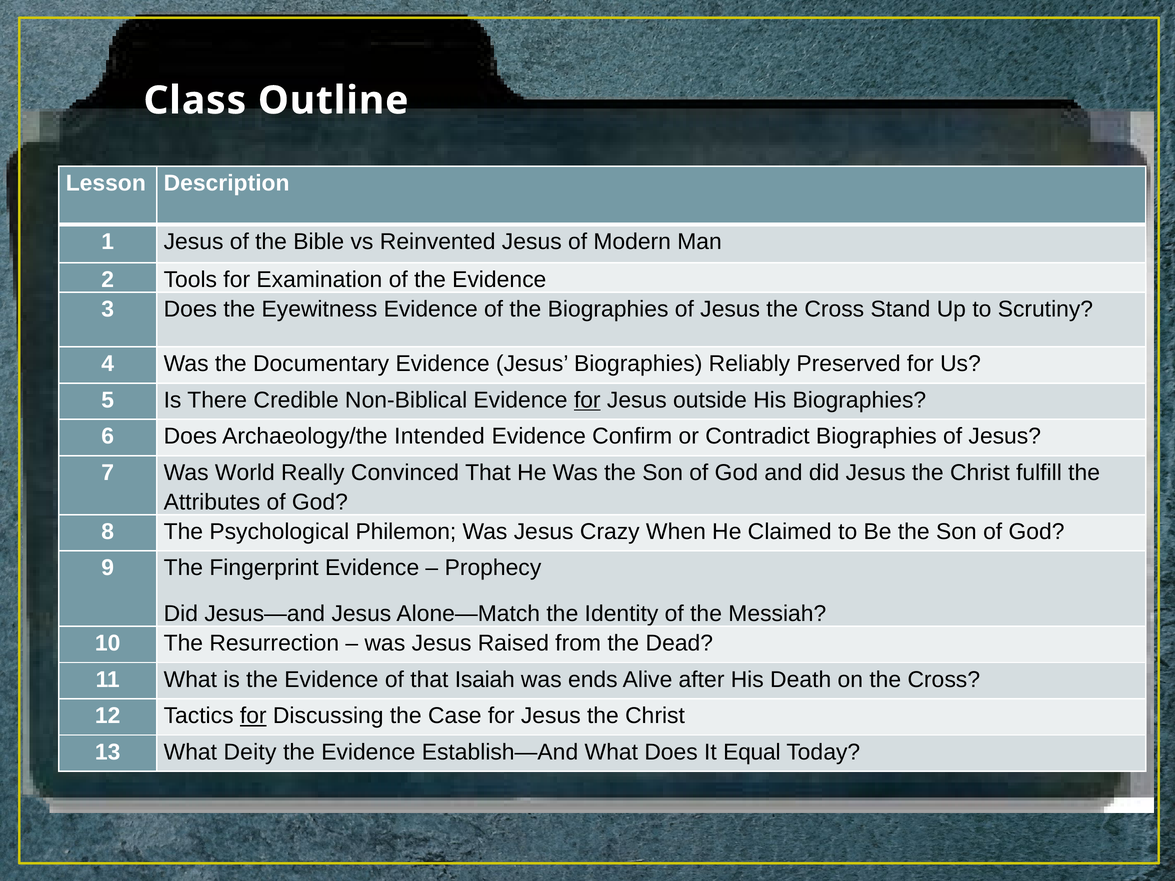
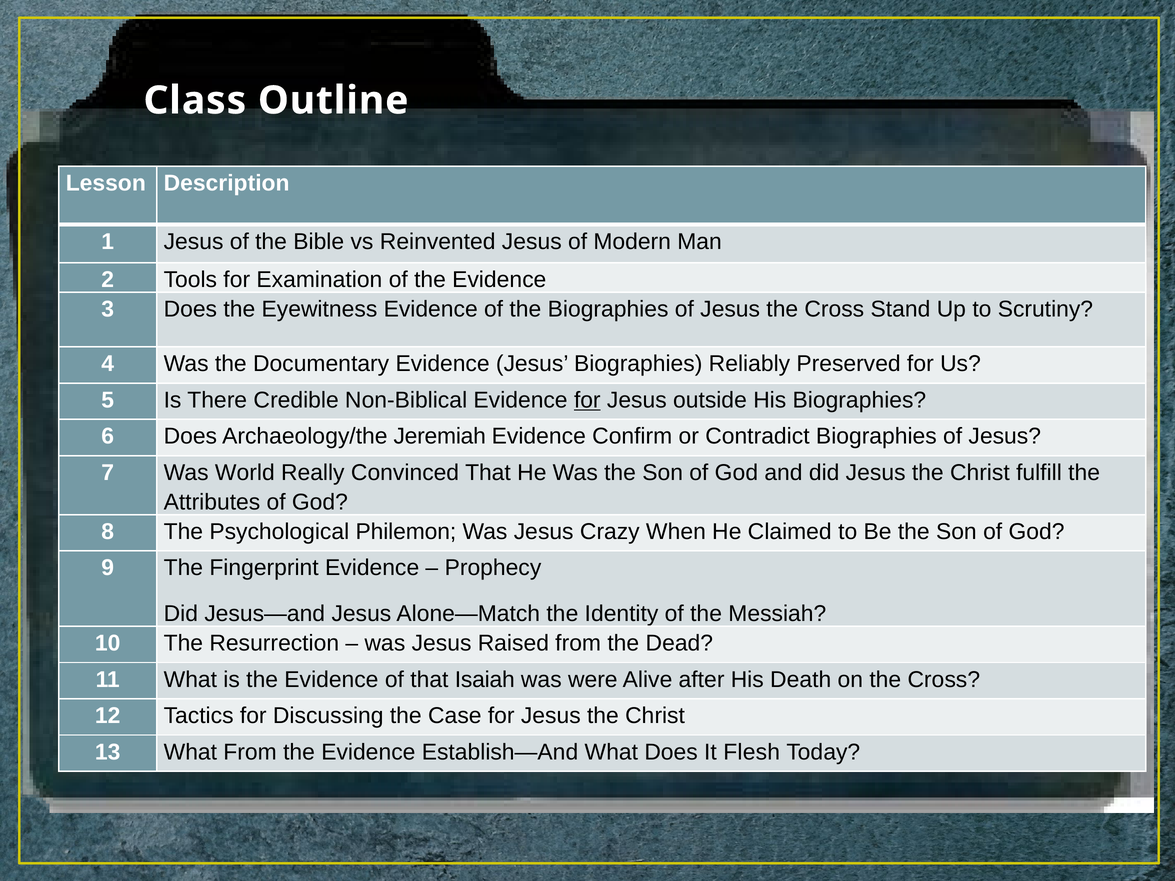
Intended: Intended -> Jeremiah (440, 437)
ends: ends -> were (593, 680)
for underline: present -> none (253, 716)
What Deity: Deity -> From (250, 752)
Equal: Equal -> Flesh (752, 752)
